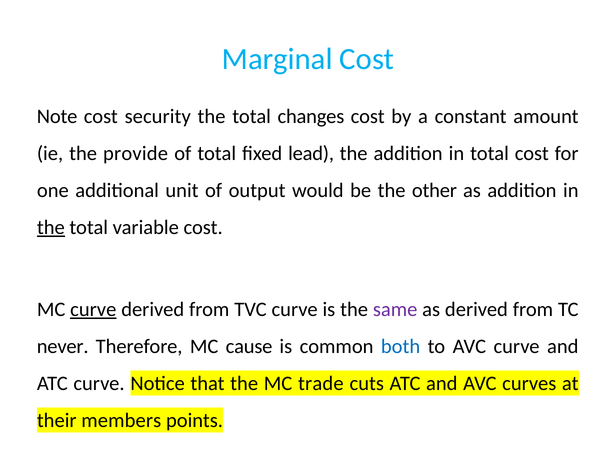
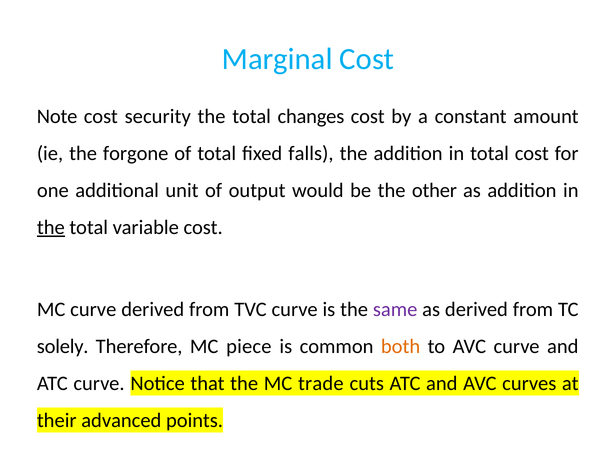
provide: provide -> forgone (136, 153)
lead: lead -> falls (311, 153)
curve underline: present -> none (93, 309)
never: never -> solely (63, 346)
cause: cause -> piece (249, 346)
both colour: blue -> orange (401, 346)
members: members -> advanced (121, 420)
